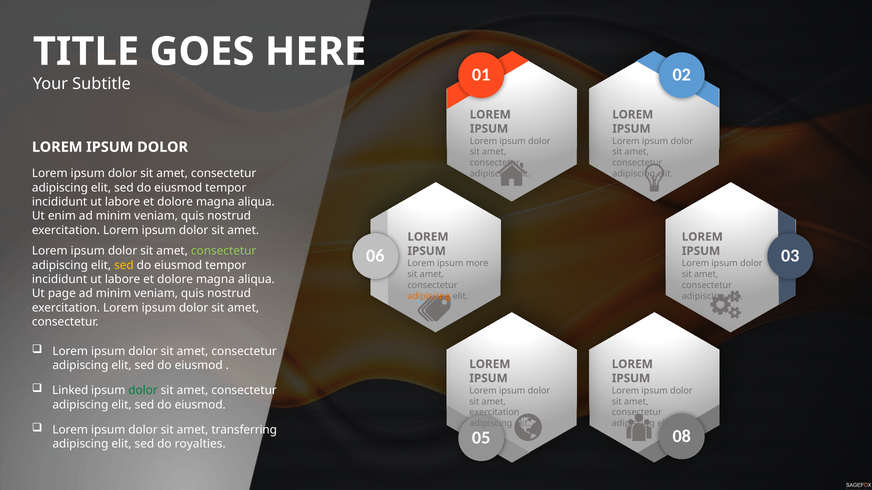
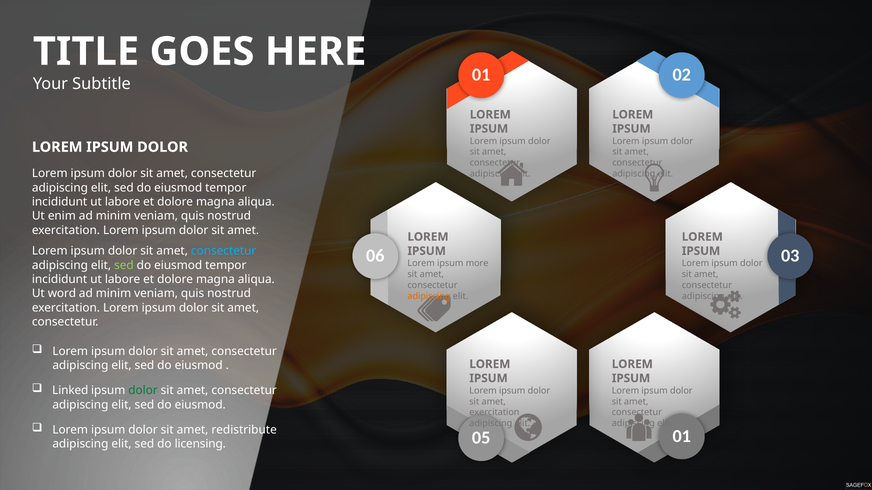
consectetur colour: light green -> light blue (224, 251)
sed colour: yellow -> light green (124, 265)
page: page -> word (62, 294)
transferring: transferring -> redistribute (244, 430)
05 08: 08 -> 01 (682, 436)
royalties: royalties -> licensing (200, 444)
